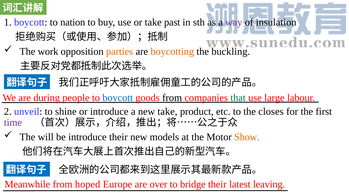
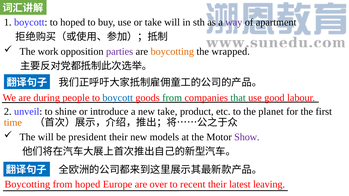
to nation: nation -> hoped (73, 22)
take past: past -> will (172, 22)
insulation: insulation -> apartment (276, 22)
parties colour: orange -> purple (120, 52)
buckling: buckling -> wrapped (231, 52)
from colour: black -> green (172, 98)
large: large -> good (274, 98)
closes: closes -> planet (271, 112)
time colour: purple -> orange (13, 123)
be introduce: introduce -> president (87, 137)
Show colour: orange -> purple (247, 137)
Meanwhile: Meanwhile -> Boycotting (27, 185)
bridge: bridge -> recent (193, 185)
